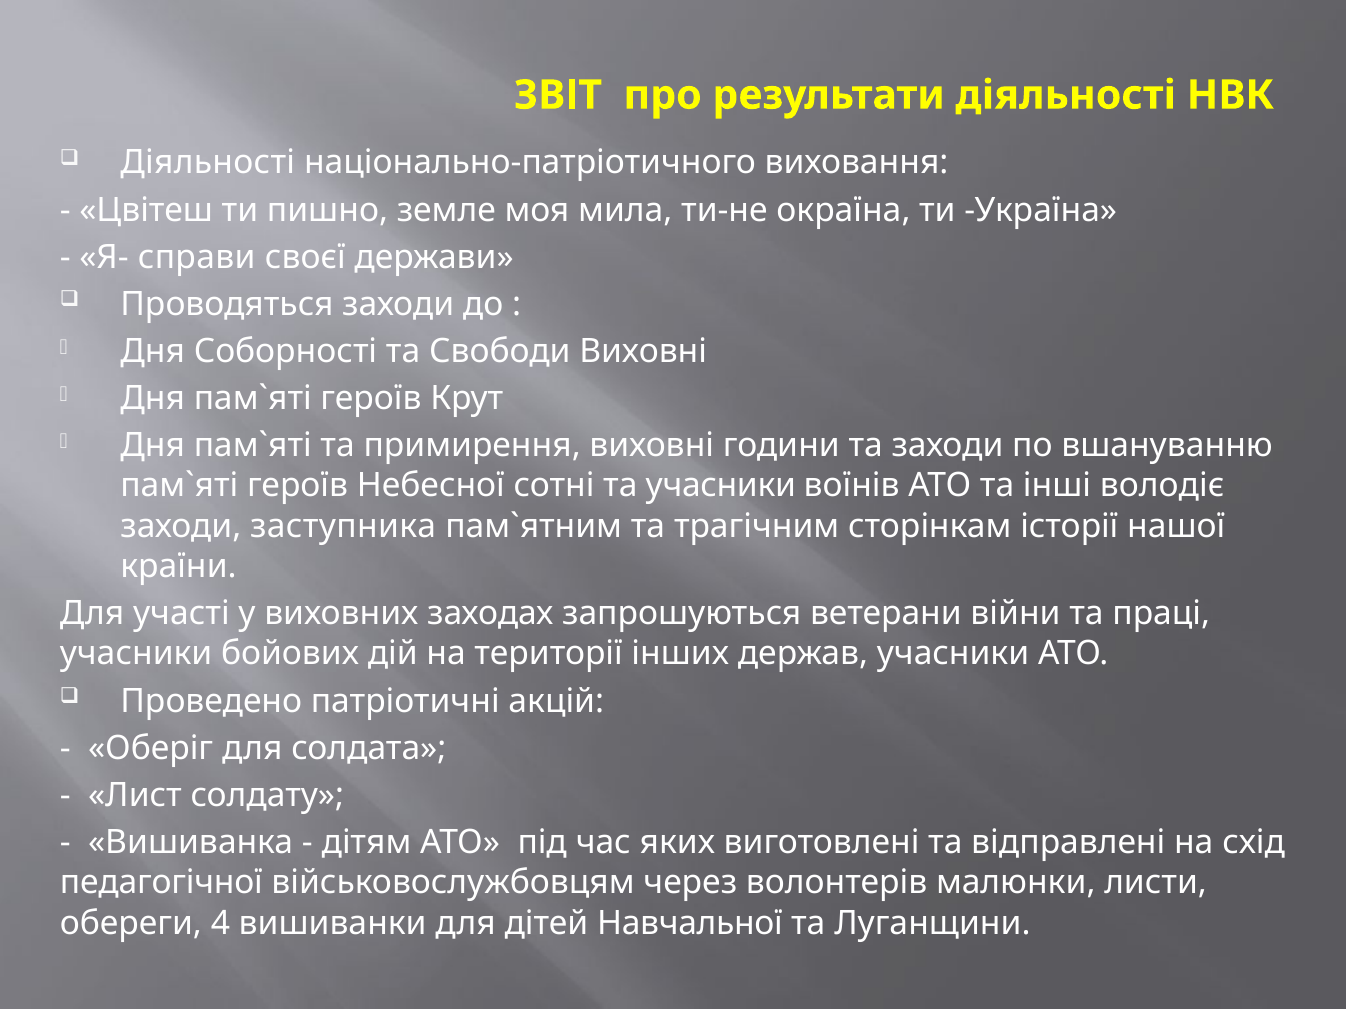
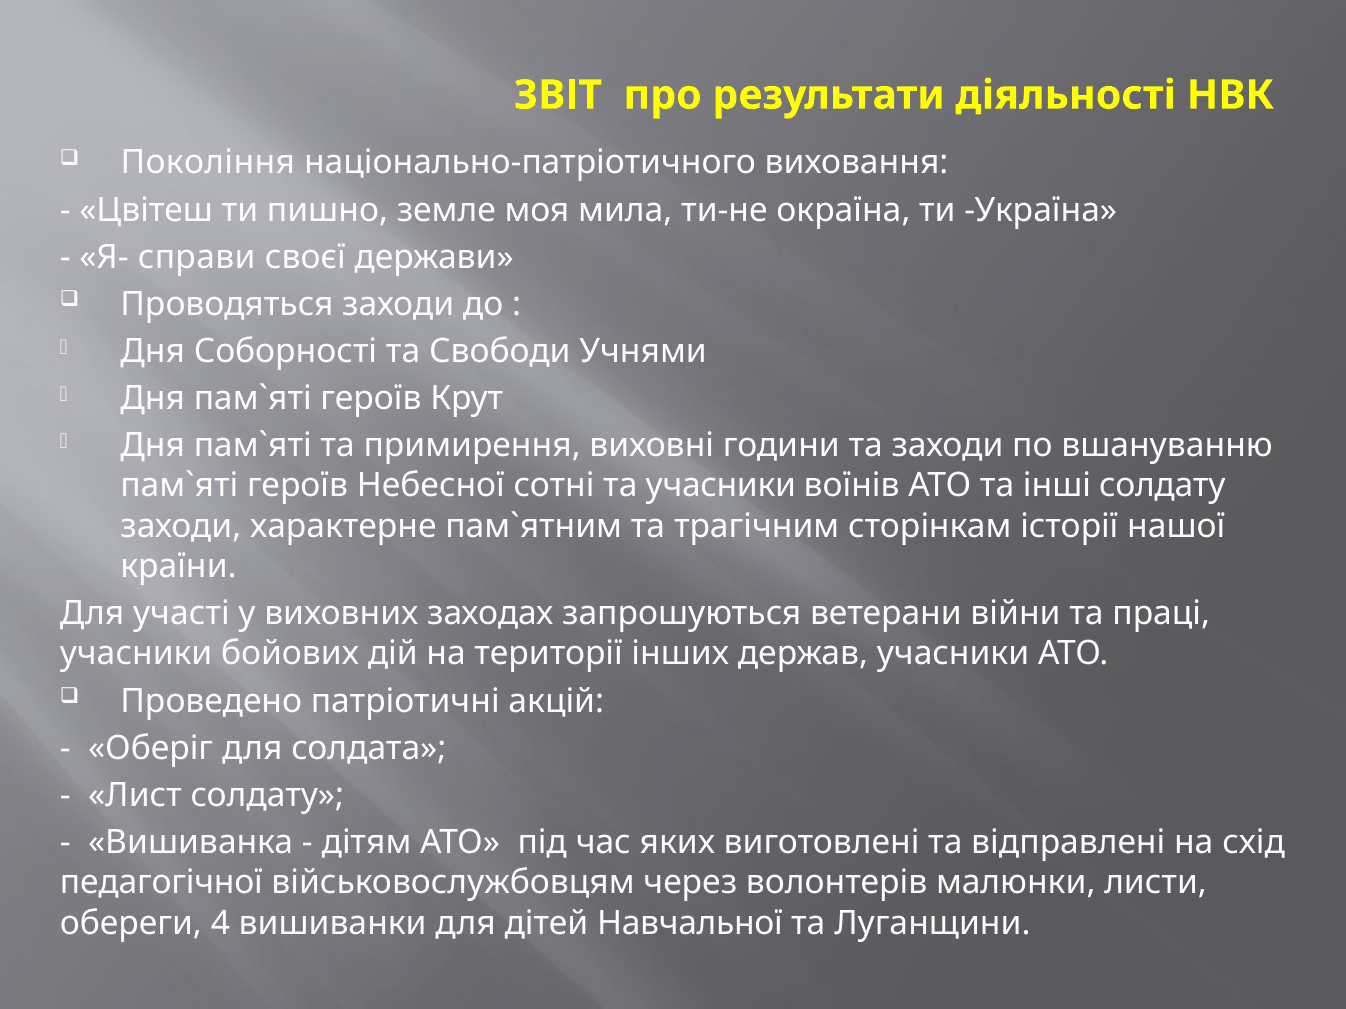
Діяльності: Діяльності -> Покоління (208, 163)
Свободи Виховні: Виховні -> Учнями (643, 351)
інші володіє: володіє -> солдату (1162, 486)
заступника: заступника -> характерне (343, 526)
